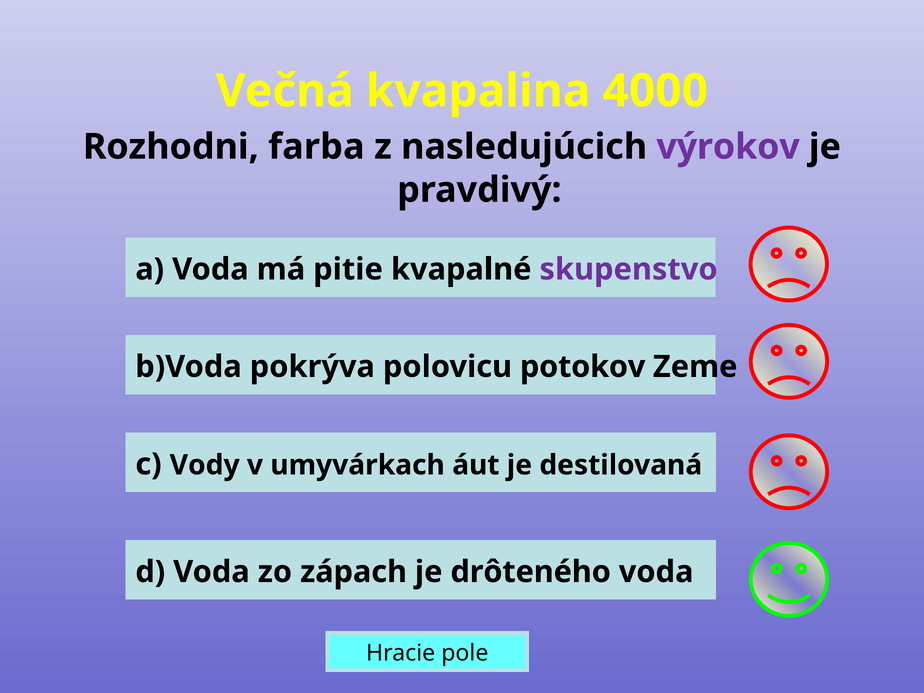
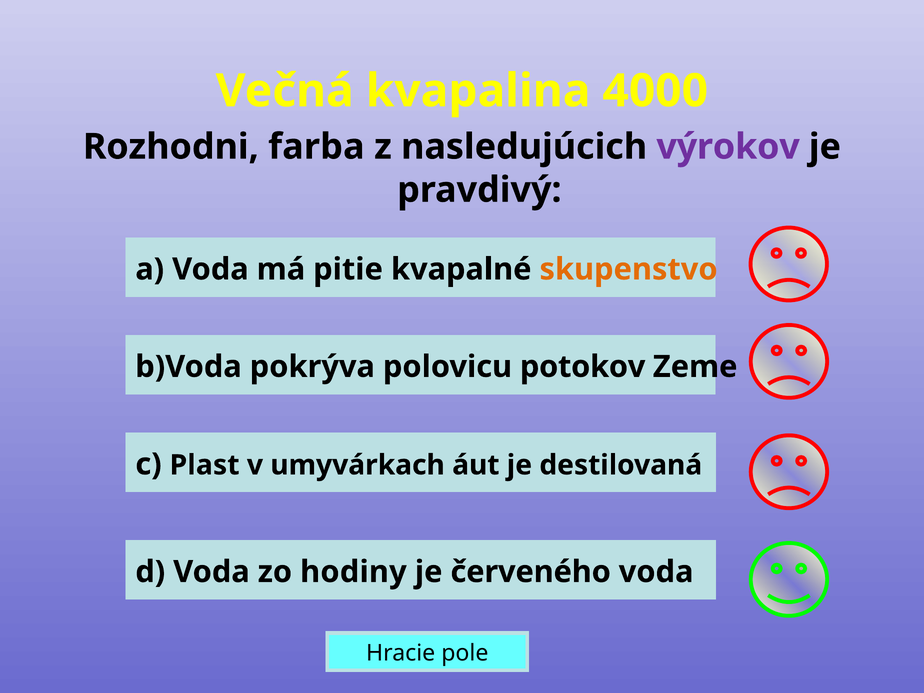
skupenstvo colour: purple -> orange (629, 269)
Vody: Vody -> Plast (205, 465)
zápach: zápach -> hodiny (353, 572)
drôteného: drôteného -> červeného (531, 572)
